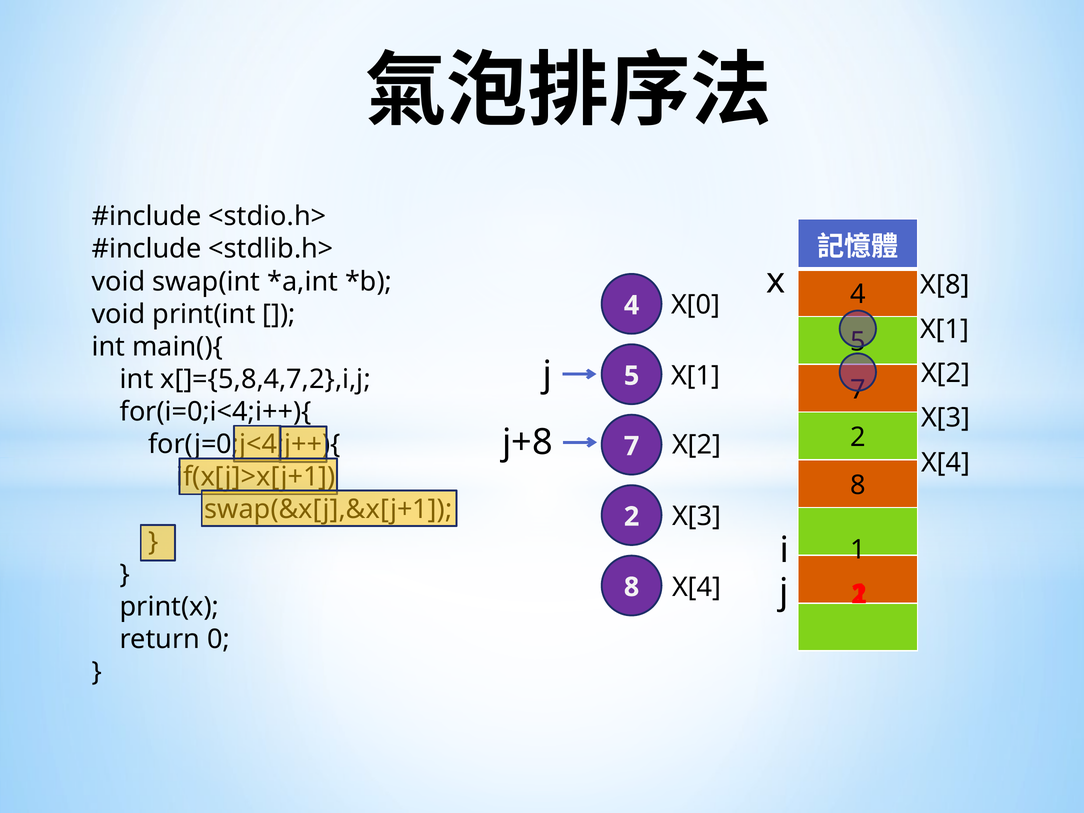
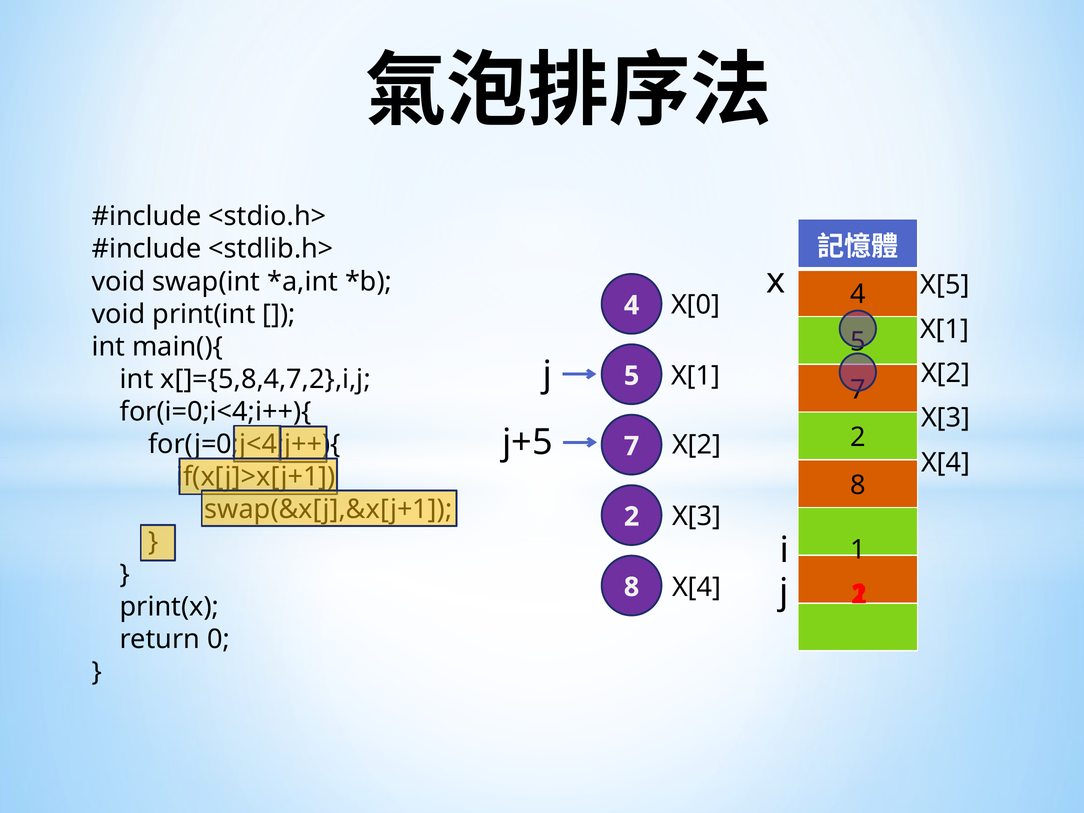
X[8: X[8 -> X[5 (945, 285)
j+8: j+8 -> j+5 (528, 442)
